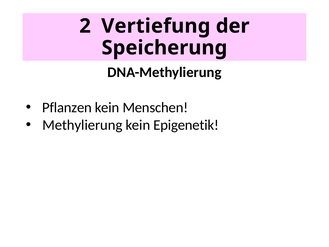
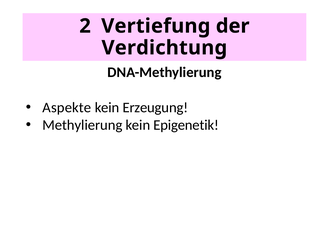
Speicherung: Speicherung -> Verdichtung (164, 48)
Pflanzen: Pflanzen -> Aspekte (67, 107)
Menschen: Menschen -> Erzeugung (155, 107)
